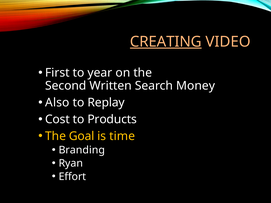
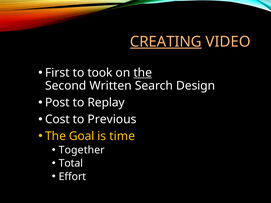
year: year -> took (100, 73)
the underline: none -> present (143, 73)
Money: Money -> Design (196, 86)
Also: Also -> Post (57, 103)
Products: Products -> Previous (112, 119)
Branding: Branding -> Together (82, 150)
Ryan: Ryan -> Total (71, 164)
